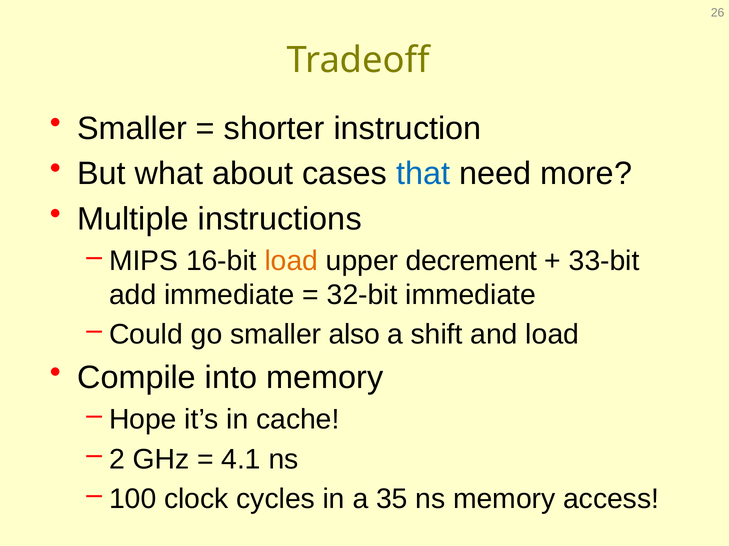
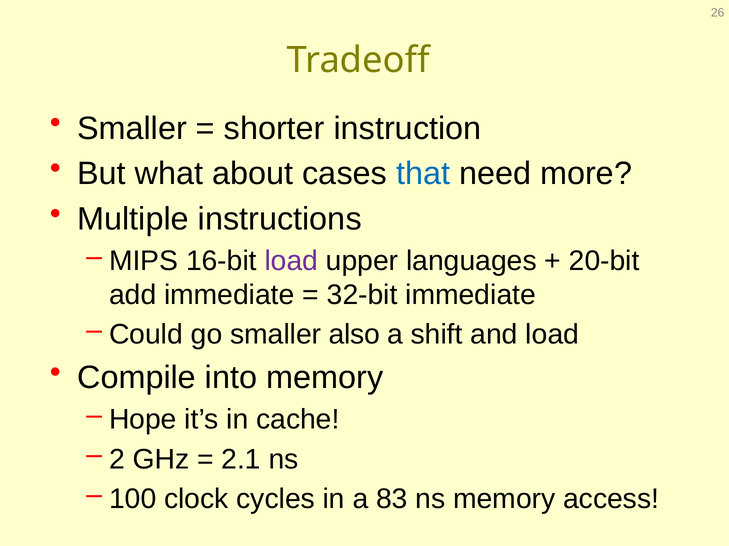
load colour: orange -> purple (291, 261)
decrement: decrement -> languages (471, 261)
33-bit: 33-bit -> 20-bit (604, 261)
4.1: 4.1 -> 2.1 (241, 460)
35: 35 -> 83 (392, 500)
